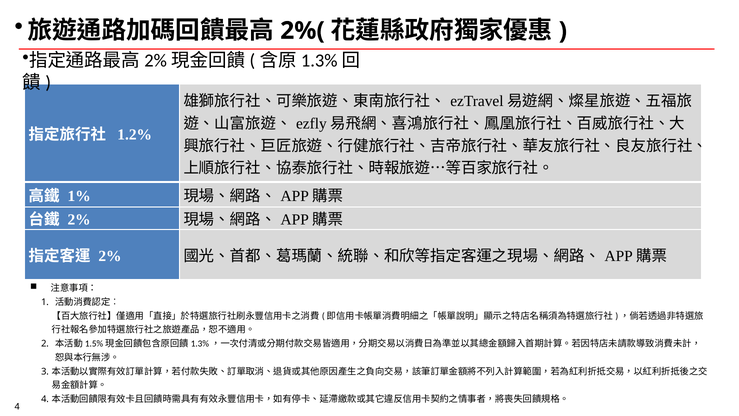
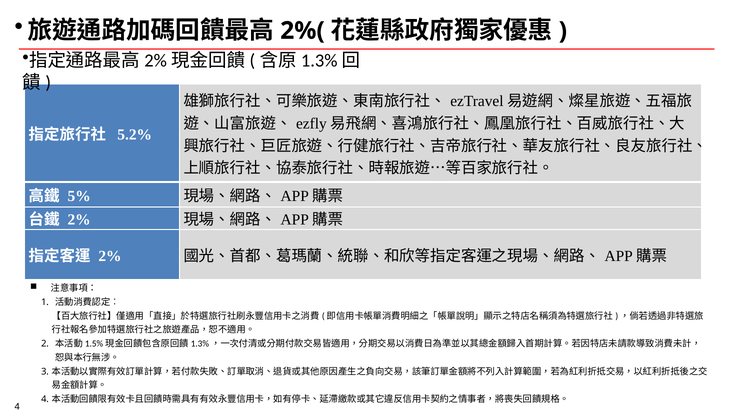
1.2%: 1.2% -> 5.2% (135, 135)
1%: 1% -> 5% (79, 196)
